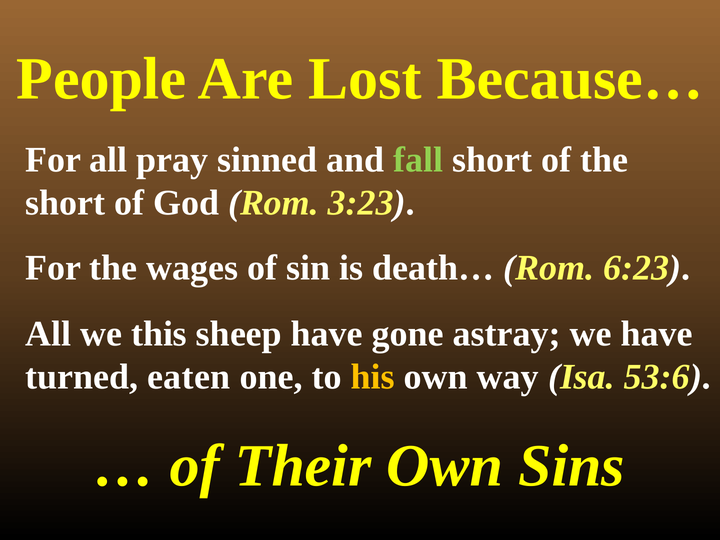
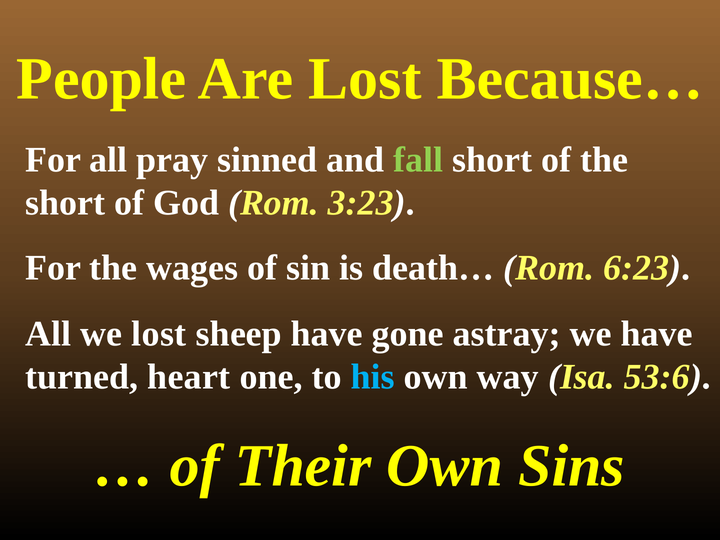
we this: this -> lost (159, 334)
eaten: eaten -> heart (189, 377)
his colour: yellow -> light blue (373, 377)
